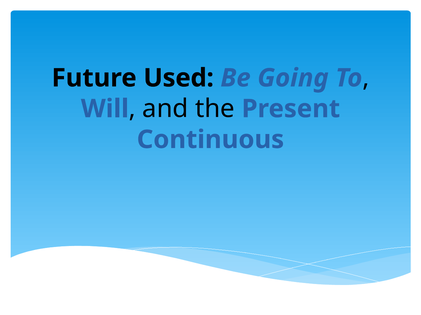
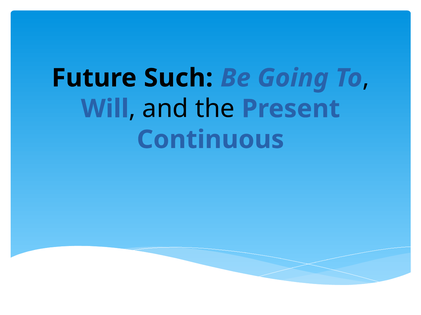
Used: Used -> Such (178, 78)
